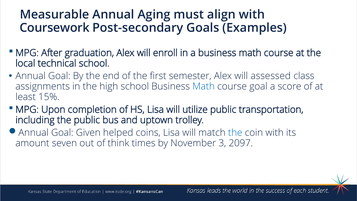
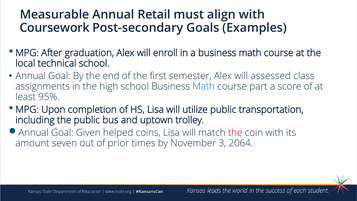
Aging: Aging -> Retail (154, 14)
course goal: goal -> part (258, 86)
15%: 15% -> 95% (49, 97)
the colour: blue -> red (235, 133)
think: think -> prior (118, 143)
2097: 2097 -> 2064 (241, 143)
